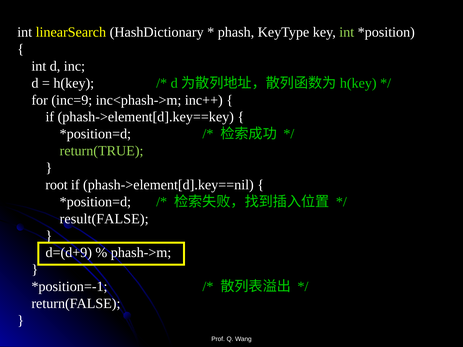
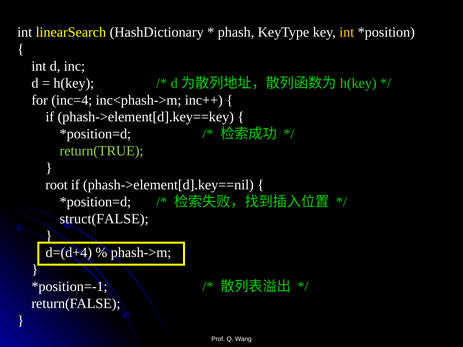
int colour: light green -> yellow (347, 32)
inc=9: inc=9 -> inc=4 (72, 100)
result(FALSE: result(FALSE -> struct(FALSE (104, 219)
d=(d+9: d=(d+9 -> d=(d+4 (69, 253)
